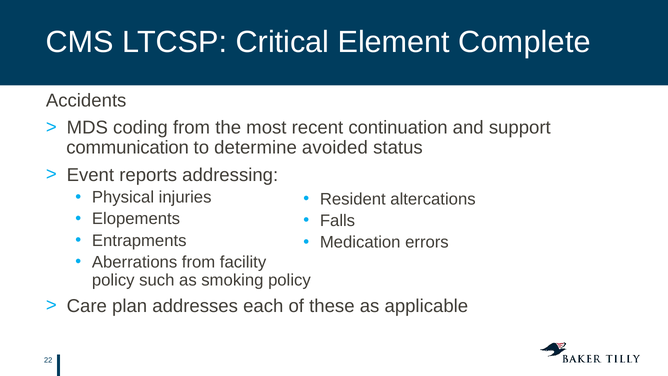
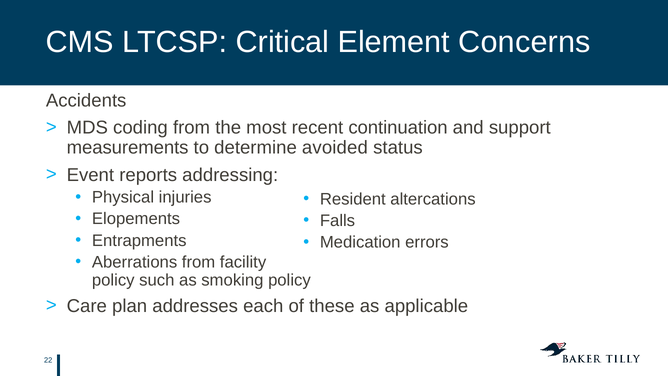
Complete: Complete -> Concerns (525, 42)
communication: communication -> measurements (128, 148)
